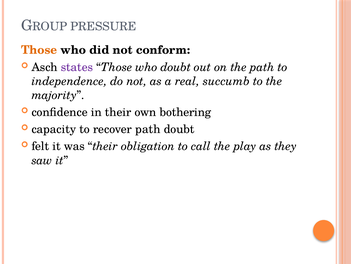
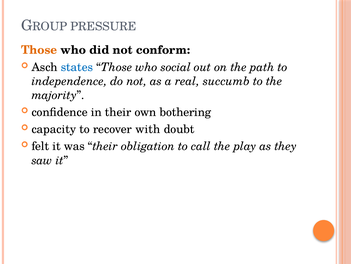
states colour: purple -> blue (77, 67)
who doubt: doubt -> social (176, 67)
recover path: path -> with (148, 129)
